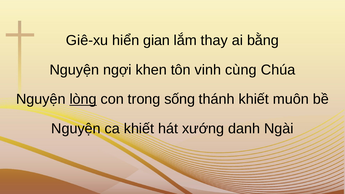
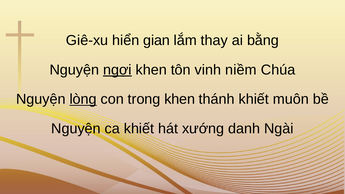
ngợi underline: none -> present (117, 70)
cùng: cùng -> niềm (241, 70)
trong sống: sống -> khen (180, 99)
